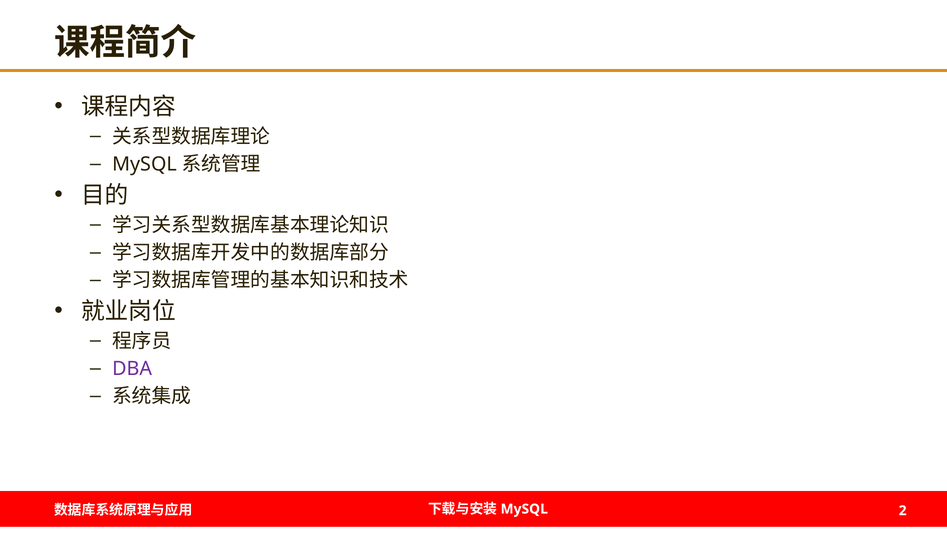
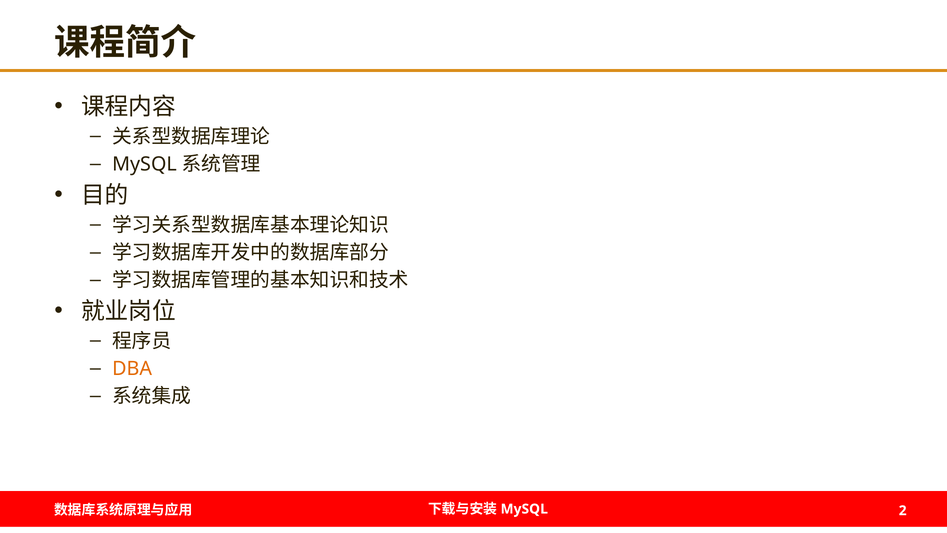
DBA colour: purple -> orange (132, 369)
